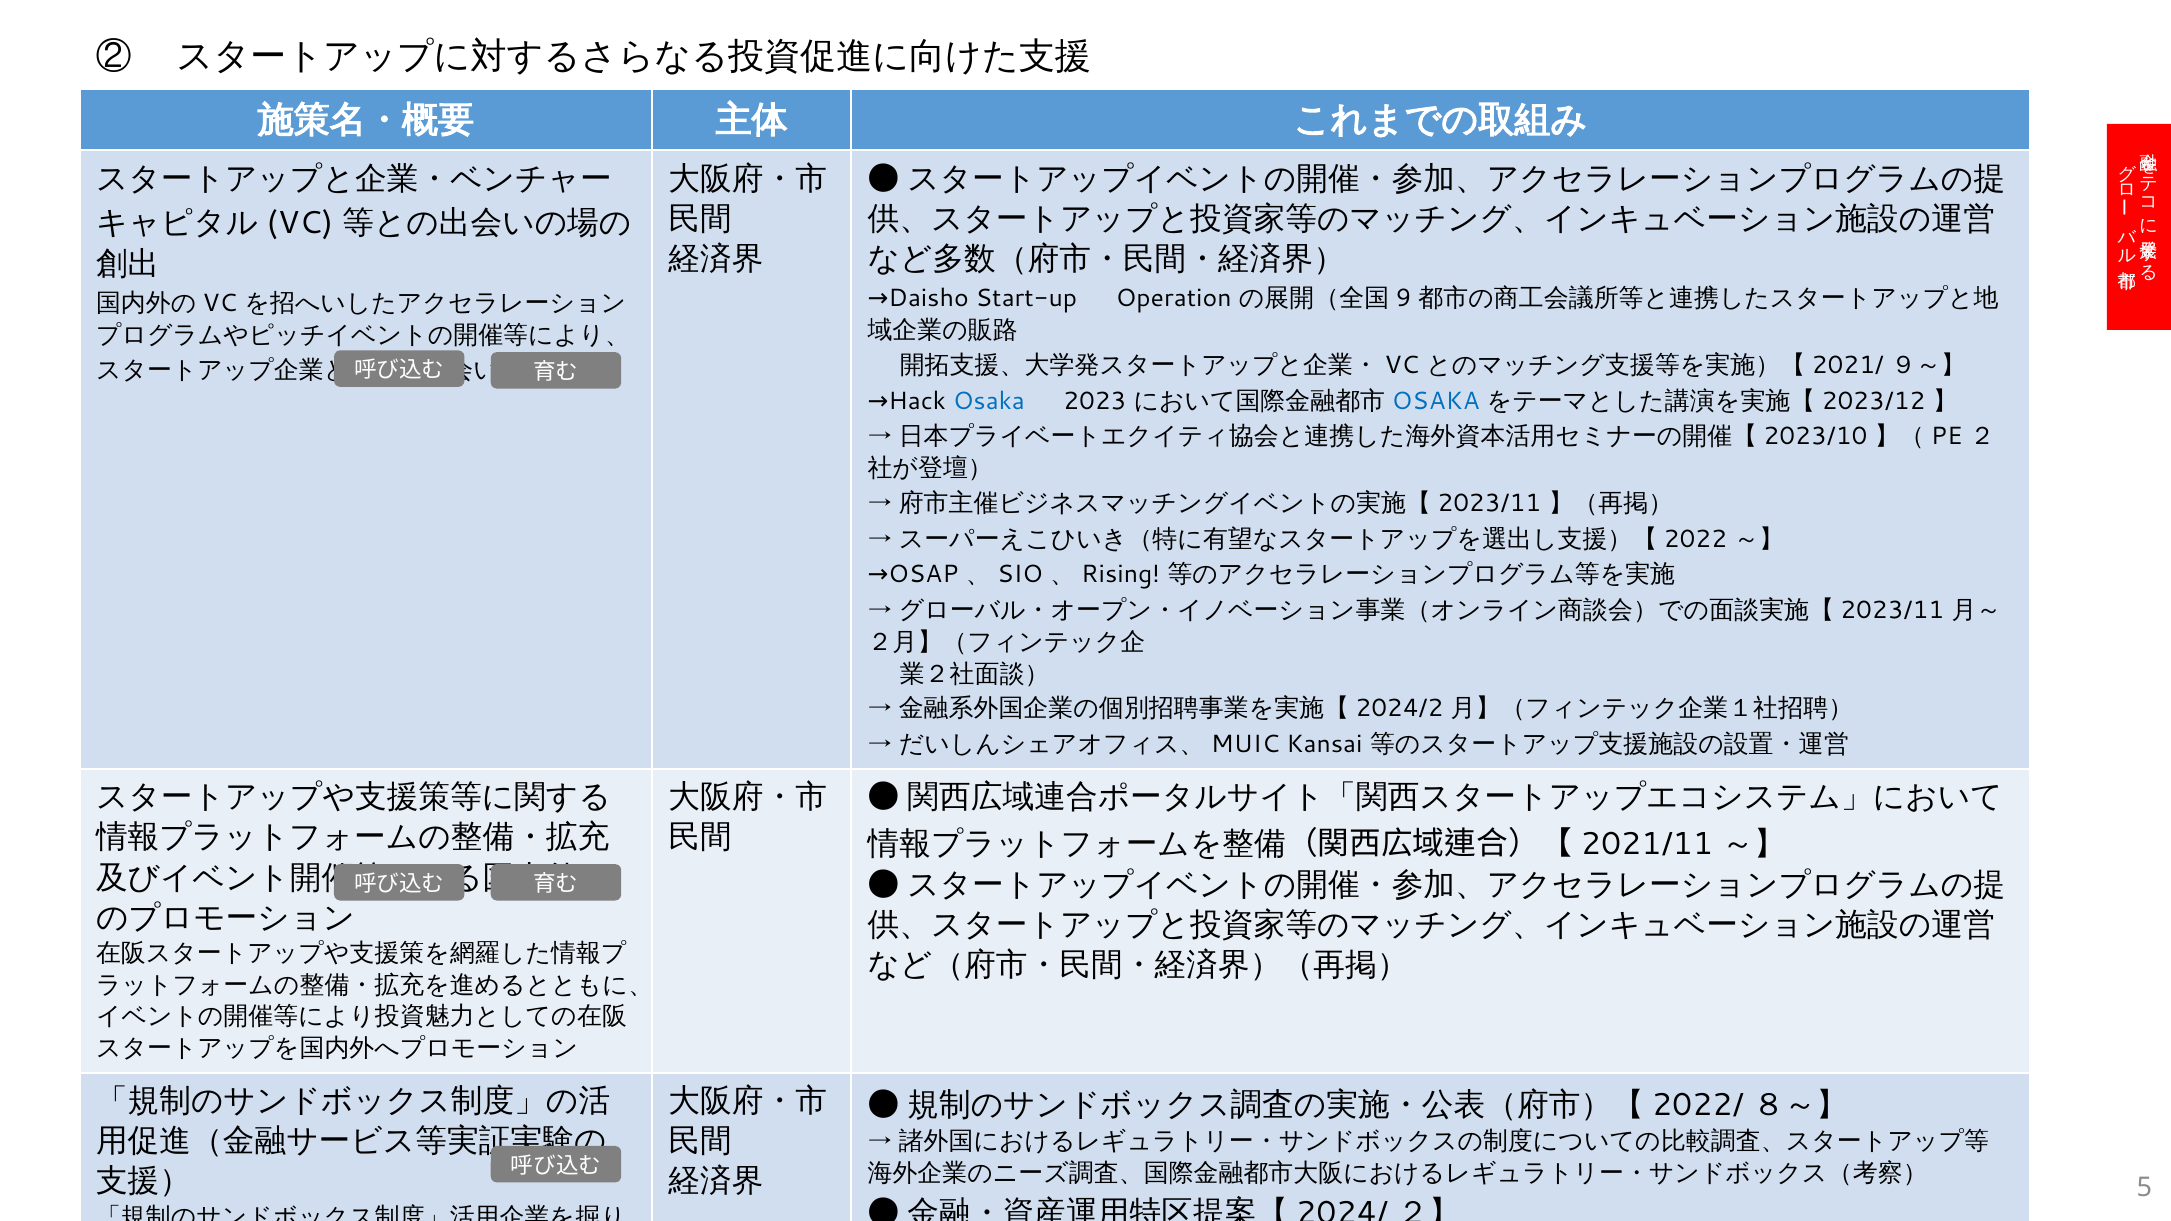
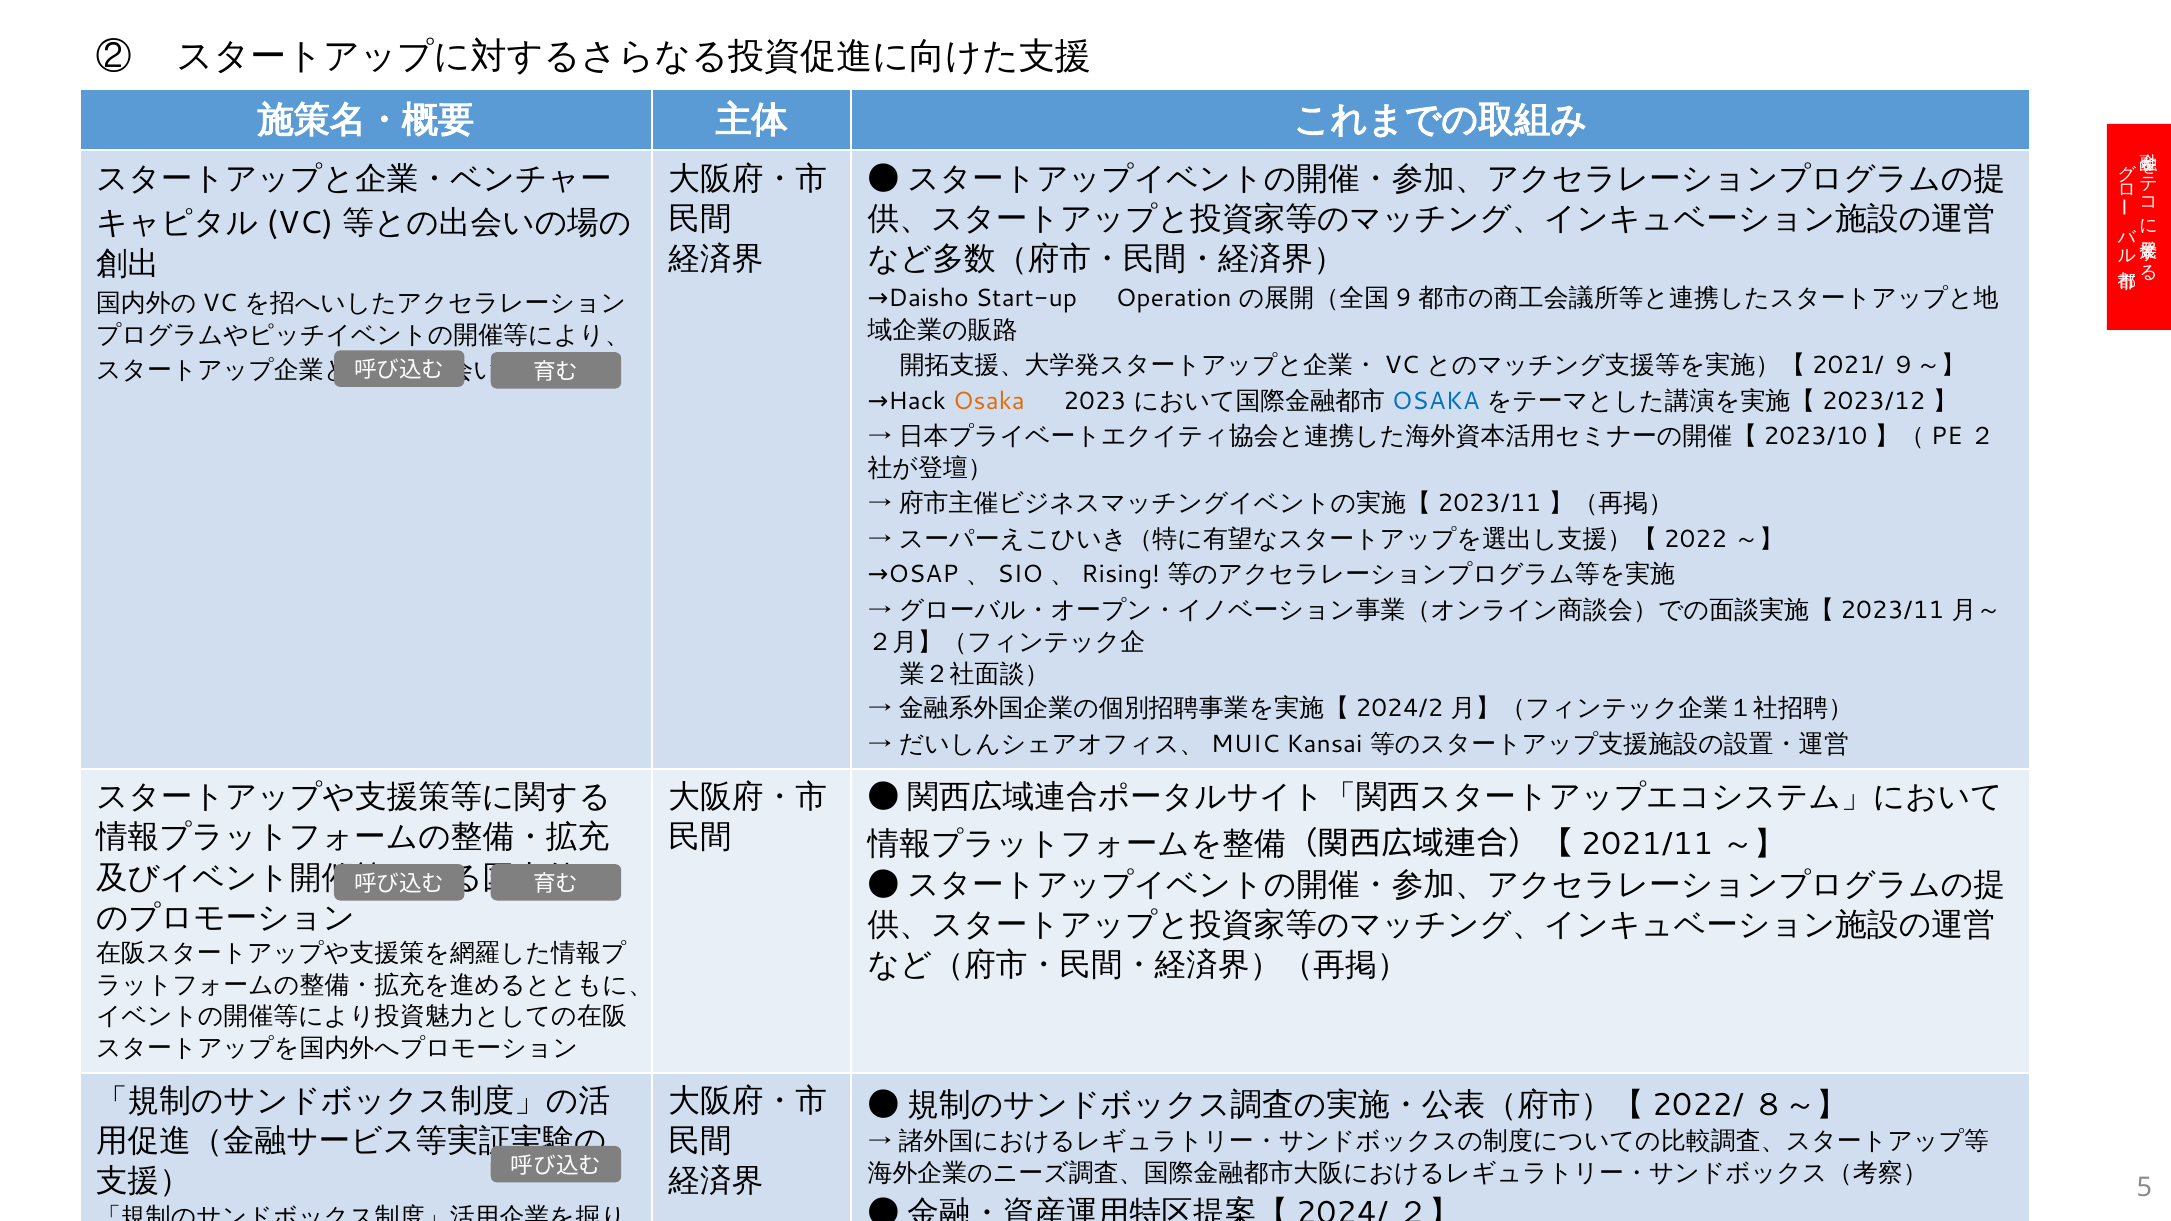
Osaka colour: blue -> orange (989, 401)
